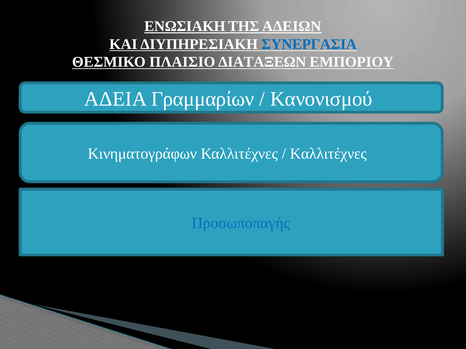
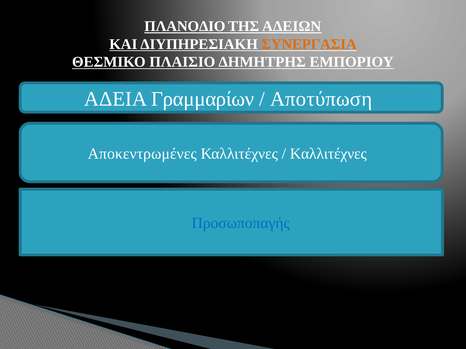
ΕΝΩΣΙΑΚΗ: ΕΝΩΣΙΑΚΗ -> ΠΛΑΝΟΔΙΟ (185, 26)
ΣΥΝΕΡΓΑΣΙΑ colour: blue -> orange (309, 44)
ΔΙΑΤΑΞΕΩΝ: ΔΙΑΤΑΞΕΩΝ -> ΔΗΜΗΤΡΗΣ (262, 62)
Κανονισμού: Κανονισμού -> Αποτύπωση (321, 99)
Κινηματογράφων: Κινηματογράφων -> Αποκεντρωμένες (142, 154)
